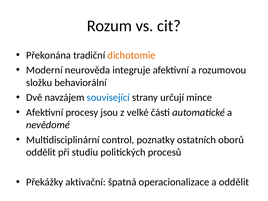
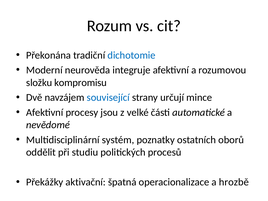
dichotomie colour: orange -> blue (132, 55)
behaviorální: behaviorální -> kompromisu (81, 83)
control: control -> systém (118, 140)
a oddělit: oddělit -> hrozbě (234, 182)
